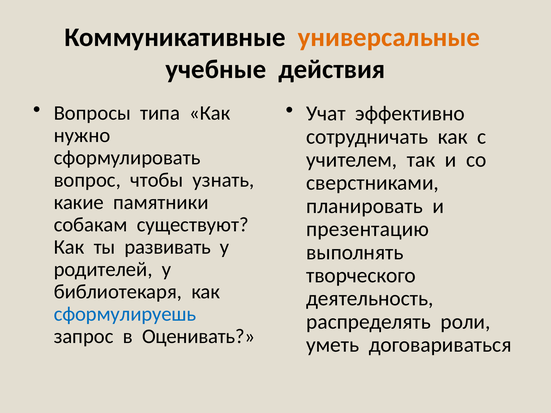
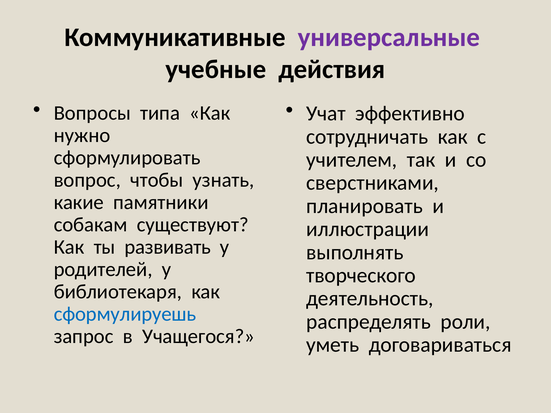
универсальные colour: orange -> purple (389, 37)
презентацию: презентацию -> иллюстрации (368, 229)
Оценивать: Оценивать -> Учащегося (198, 336)
